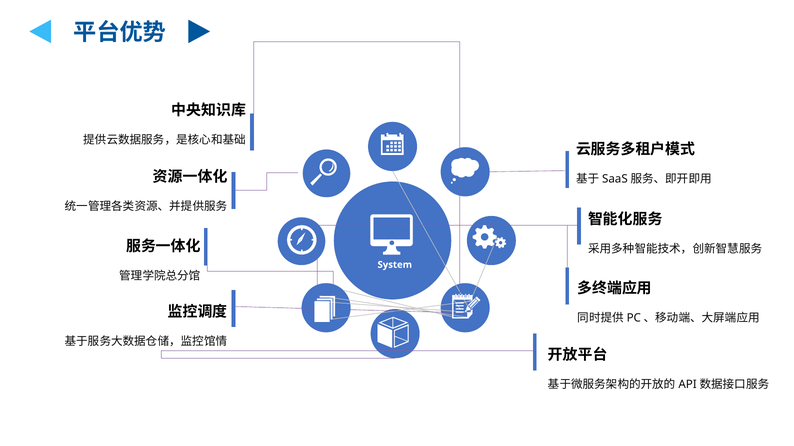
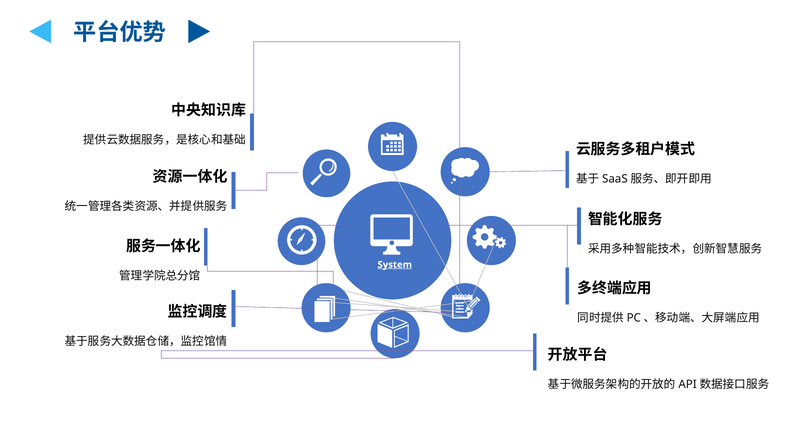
System underline: none -> present (395, 265)
